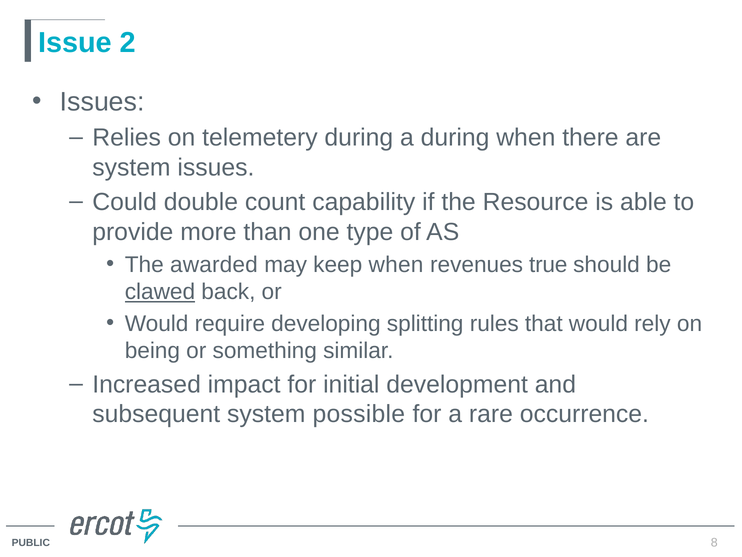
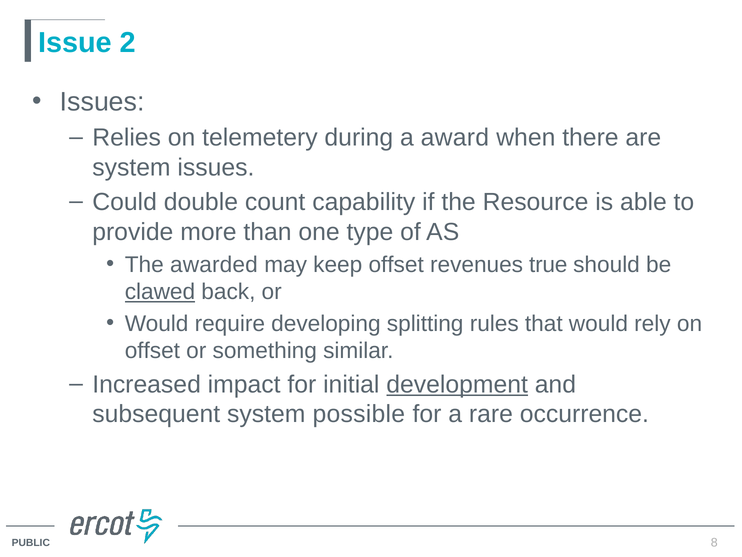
a during: during -> award (455, 138)
keep when: when -> offset (396, 264)
being: being -> offset (152, 351)
development underline: none -> present (457, 384)
